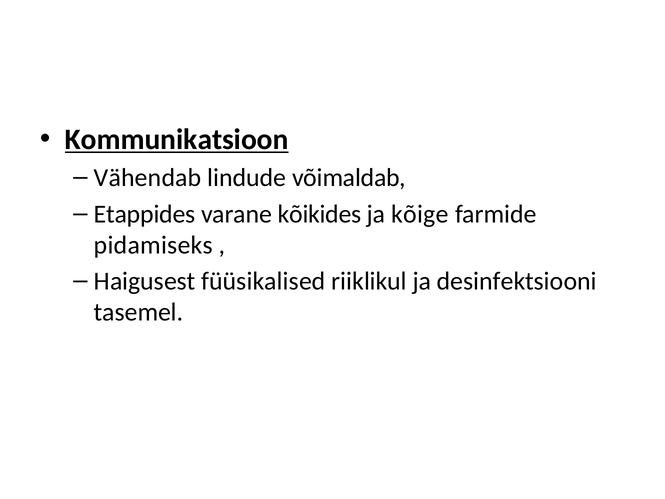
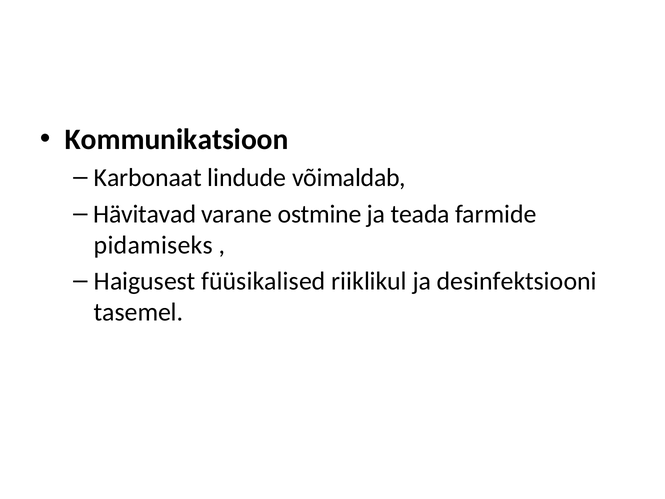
Kommunikatsioon underline: present -> none (177, 140)
Vähendab: Vähendab -> Karbonaat (148, 178)
Etappides: Etappides -> Hävitavad (145, 214)
kõikides: kõikides -> ostmine (320, 214)
kõige: kõige -> teada (420, 214)
